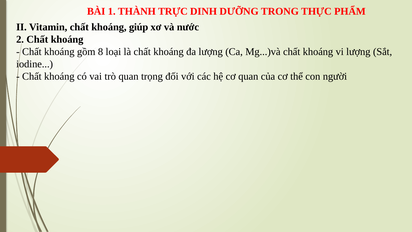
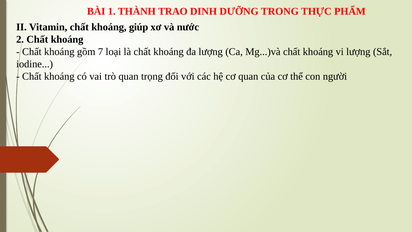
TRỰC: TRỰC -> TRAO (173, 11)
8: 8 -> 7 (101, 52)
